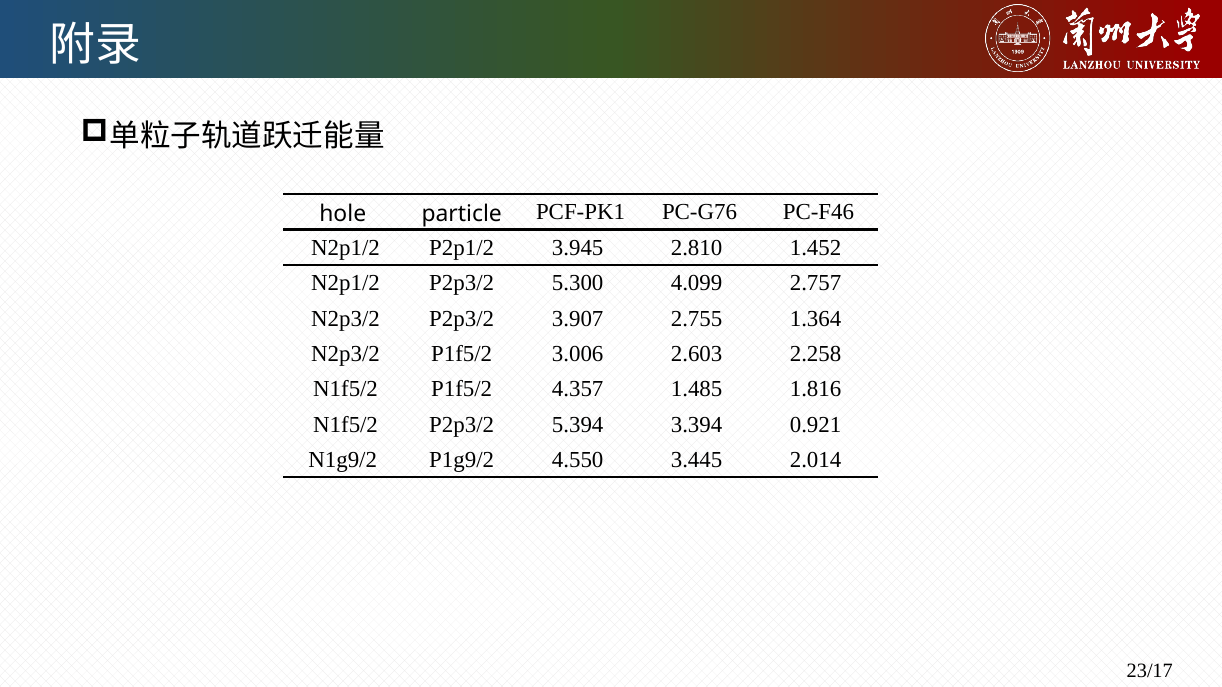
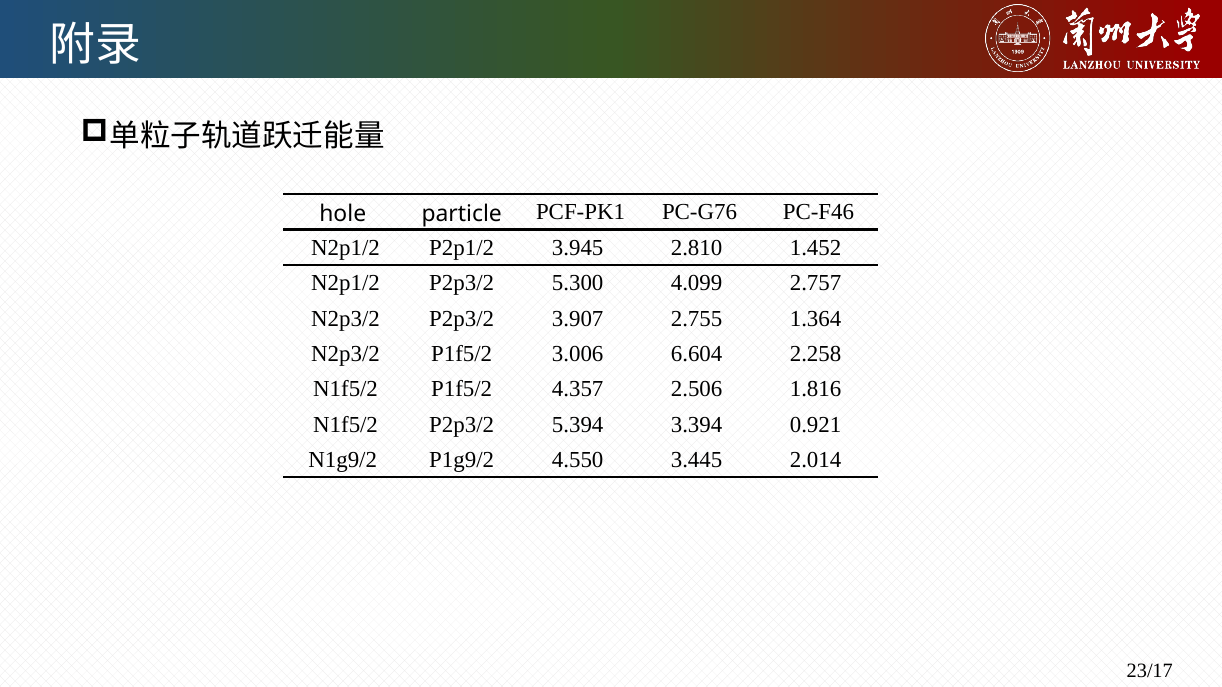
2.603: 2.603 -> 6.604 (697, 354)
1.485: 1.485 -> 2.506 (697, 390)
